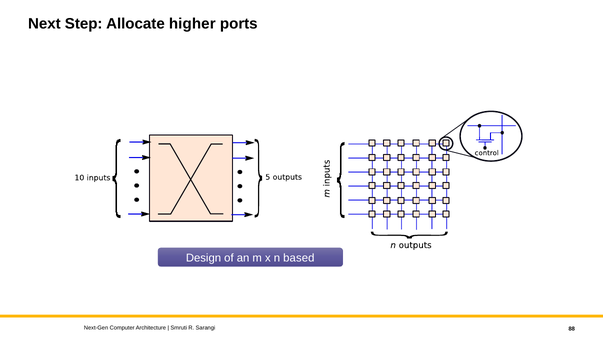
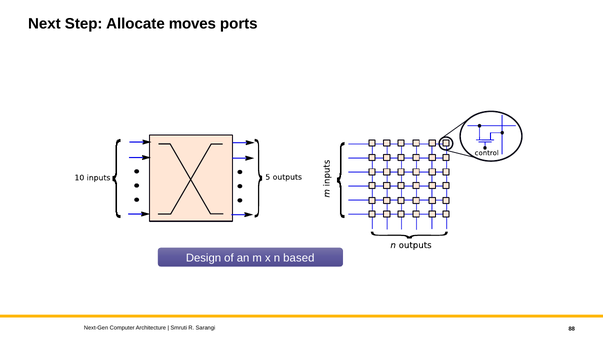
higher: higher -> moves (192, 24)
